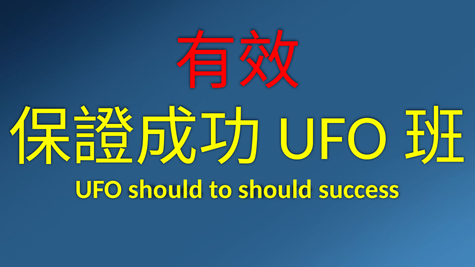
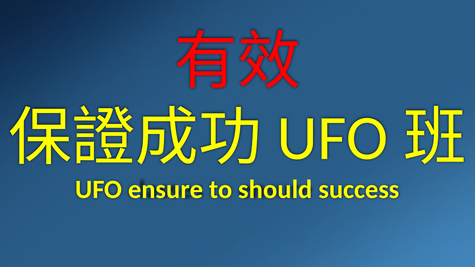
UFO should: should -> ensure (166, 190)
